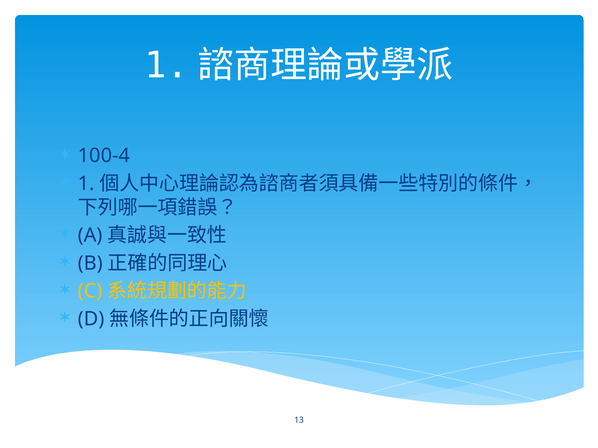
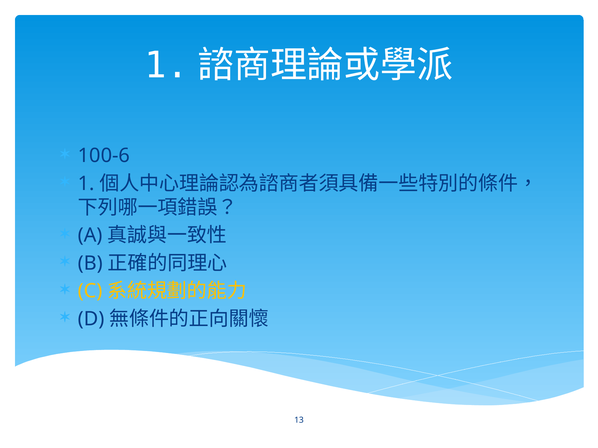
100-4: 100-4 -> 100-6 (104, 156)
